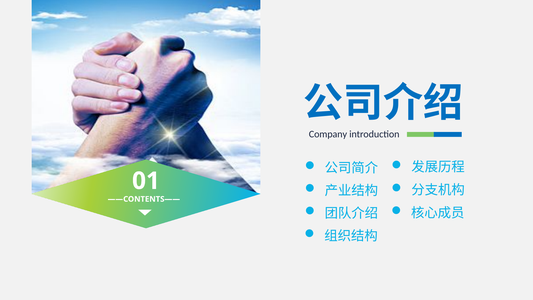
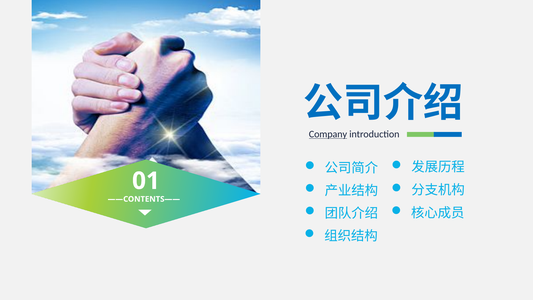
Company underline: none -> present (328, 134)
